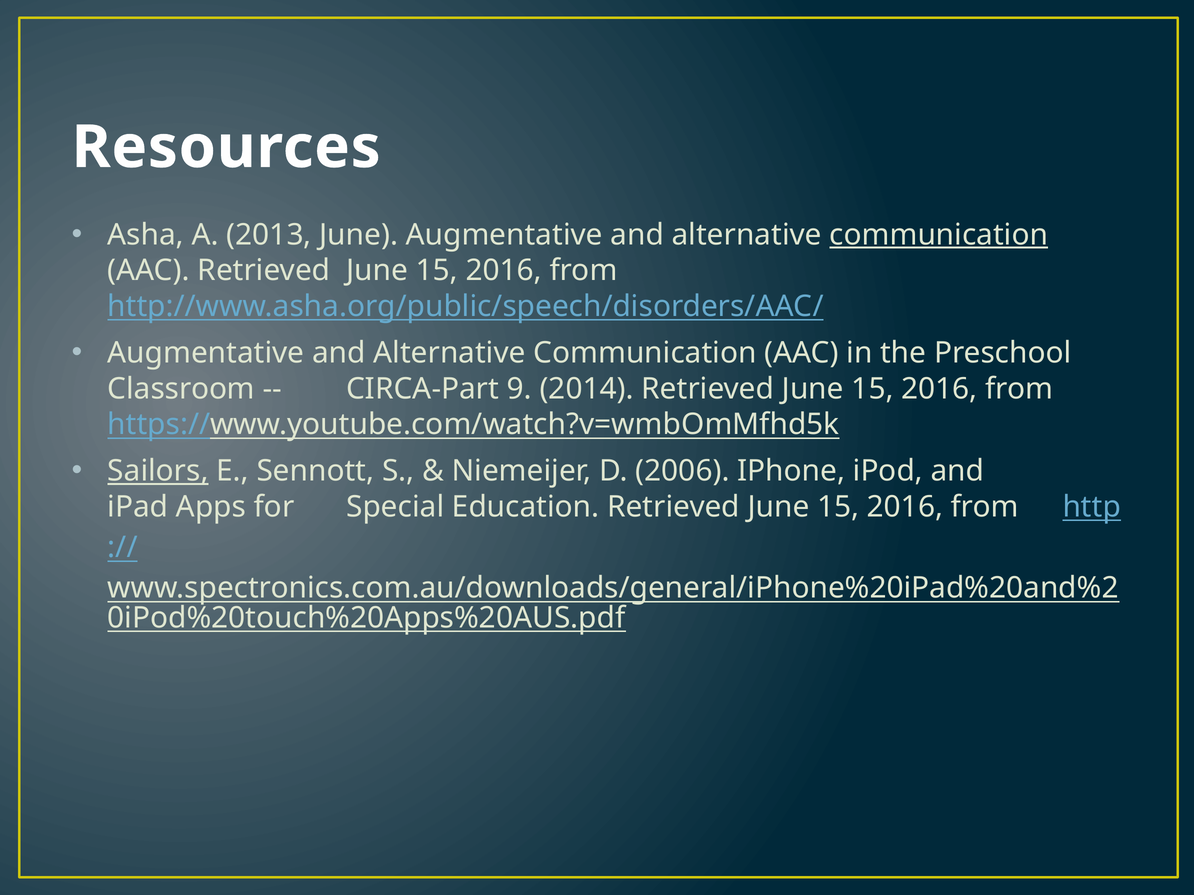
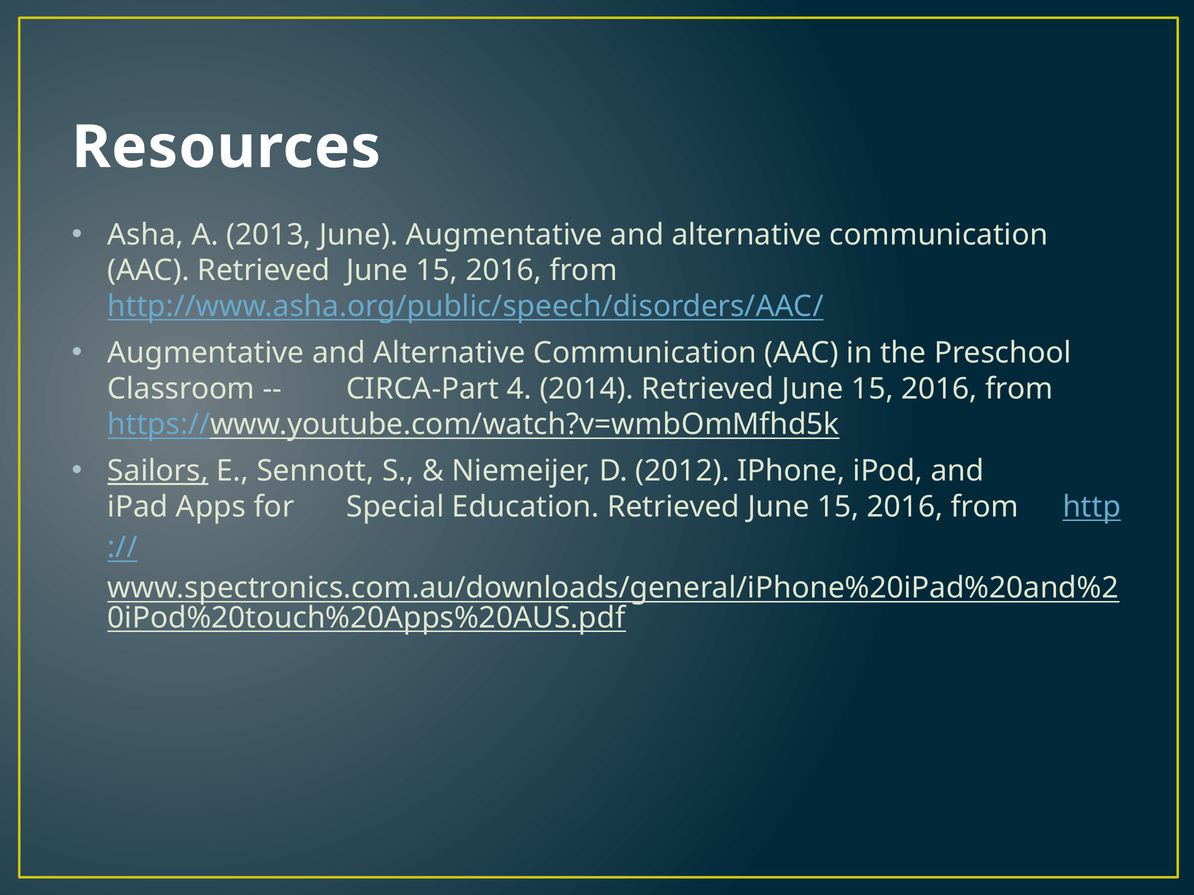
communication underline: present -> none (939, 235)
9: 9 -> 4 (519, 389)
2006: 2006 -> 2012 (682, 471)
